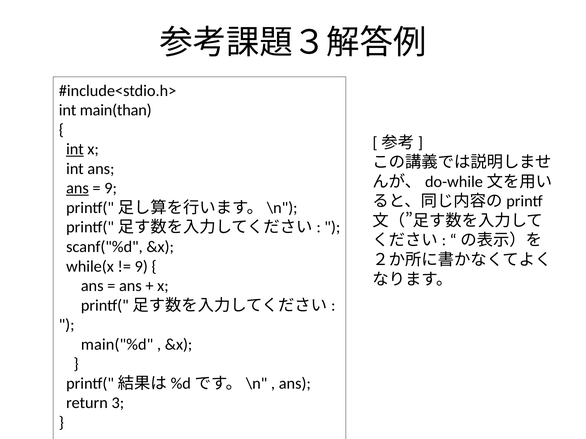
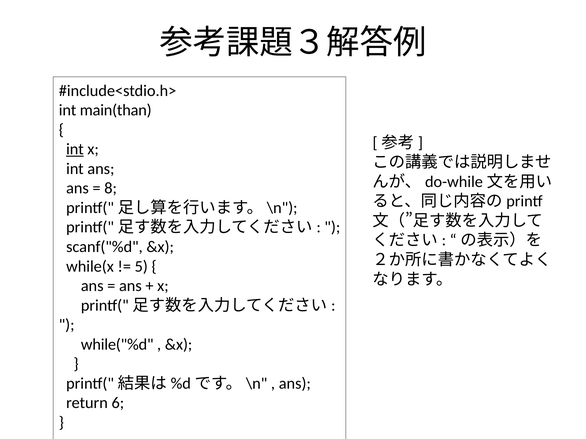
ans underline: present -> none (77, 188)
9: 9 -> 8 (111, 188)
9: 9 -> 5 (141, 267)
main("%d: main("%d -> while("%d (117, 345)
3: 3 -> 6 (118, 403)
